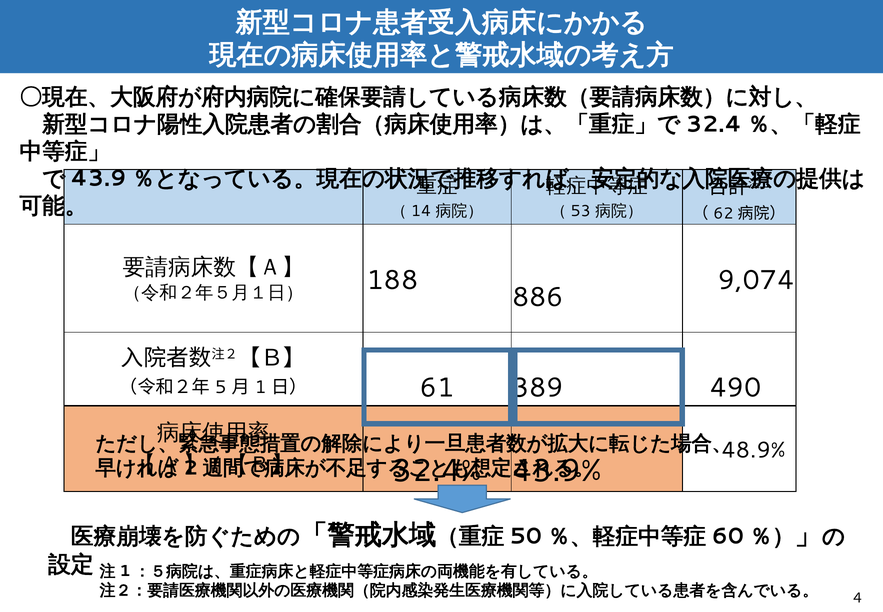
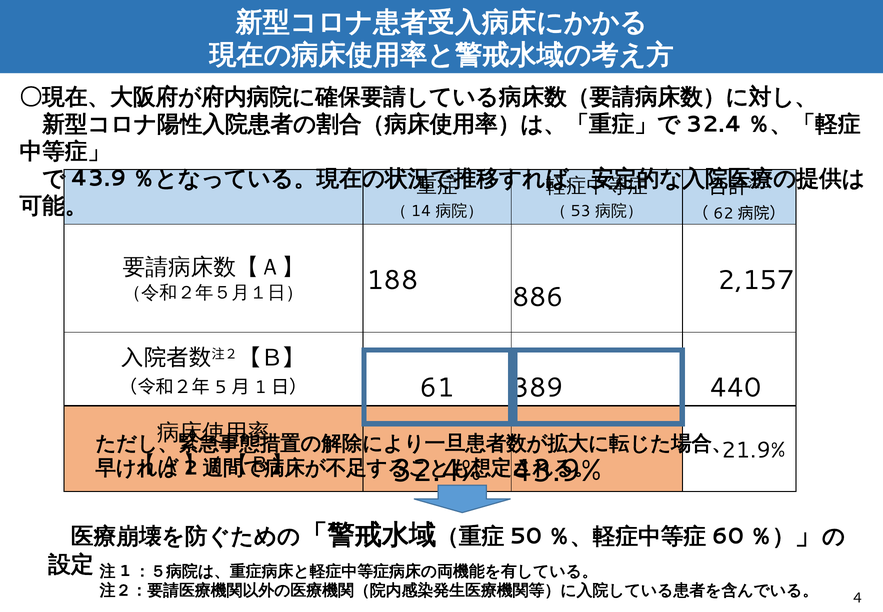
9,074: 9,074 -> 2,157 (756, 280)
490: 490 -> 440 (735, 388)
48.9%: 48.9% -> 21.9% (753, 450)
